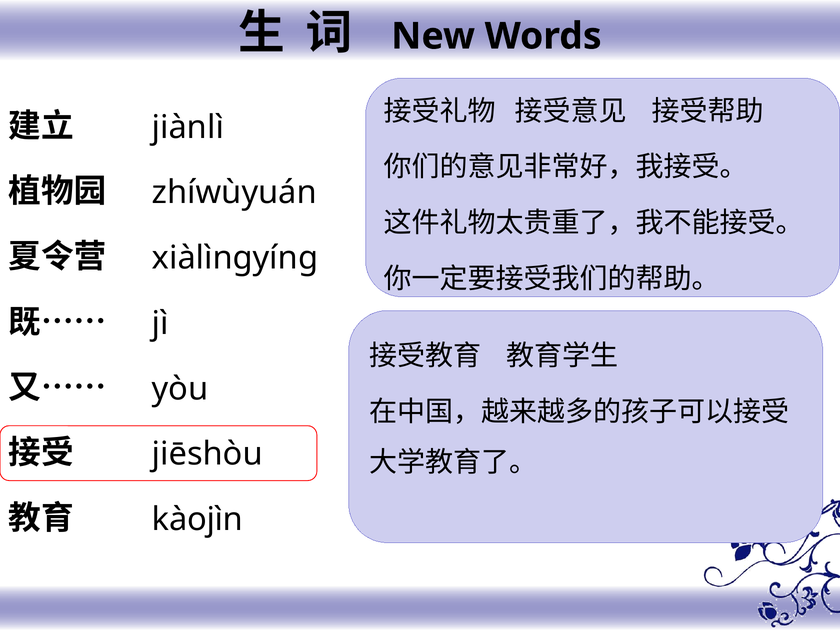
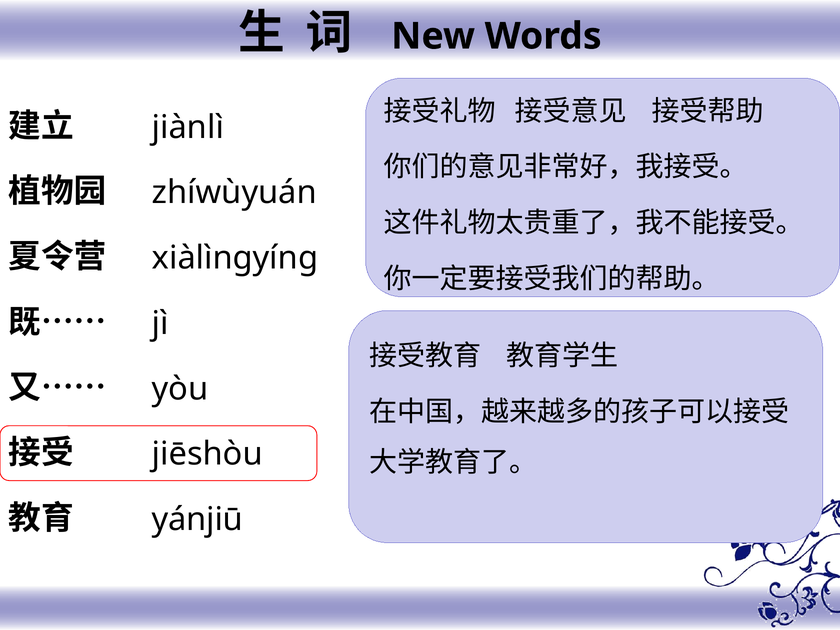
kàojìn: kàojìn -> yánjiū (198, 520)
